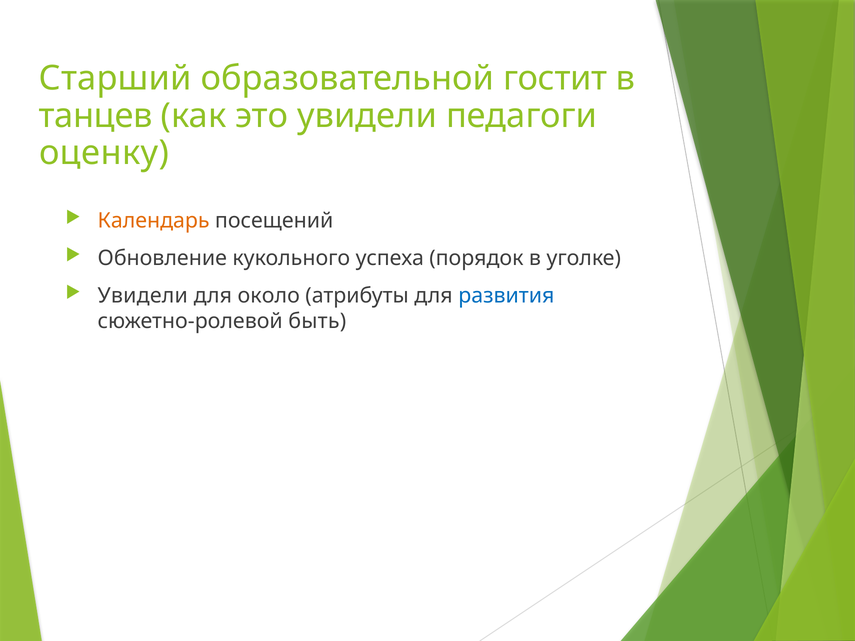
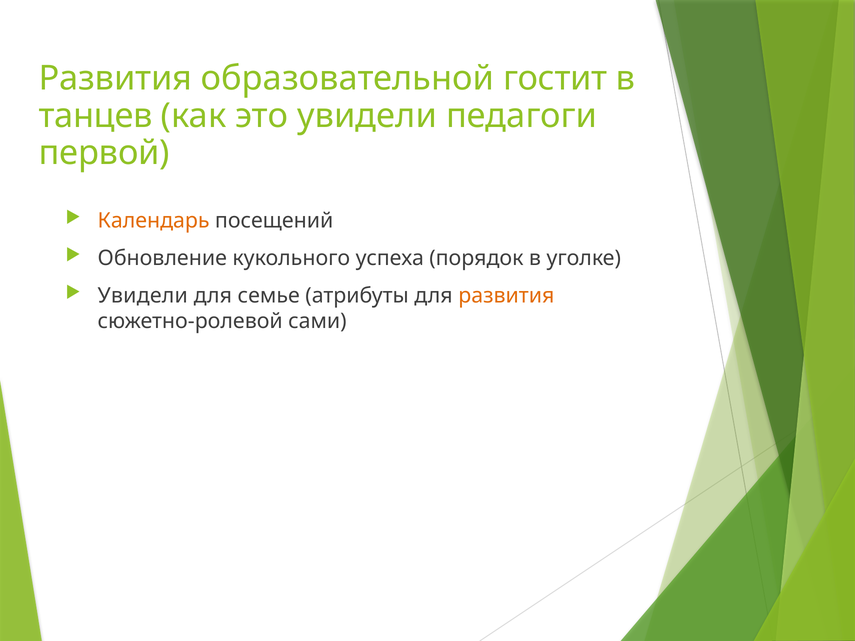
Старший: Старший -> Развития (116, 79)
оценку: оценку -> первой (104, 153)
около: около -> семье (269, 296)
развития colour: blue -> orange (506, 296)
быть: быть -> сами (317, 321)
